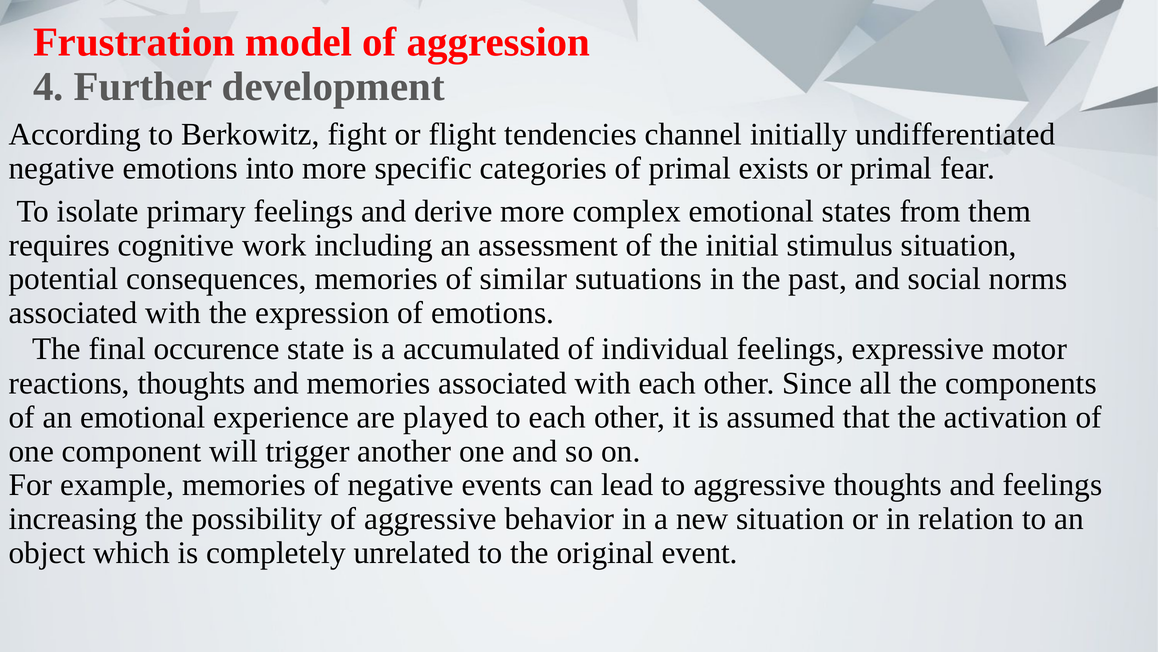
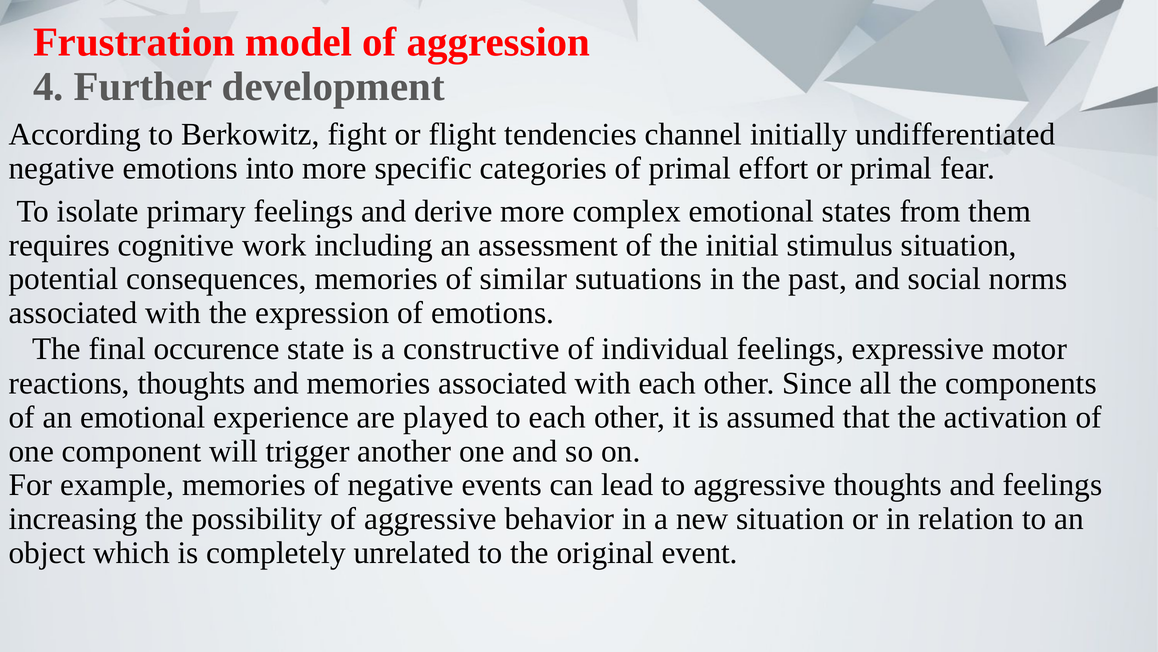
exists: exists -> effort (774, 168)
accumulated: accumulated -> constructive (481, 349)
